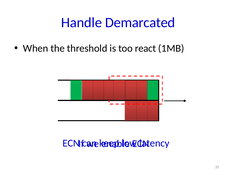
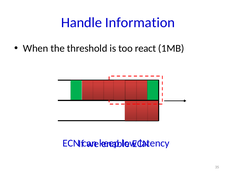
Demarcated: Demarcated -> Information (140, 23)
